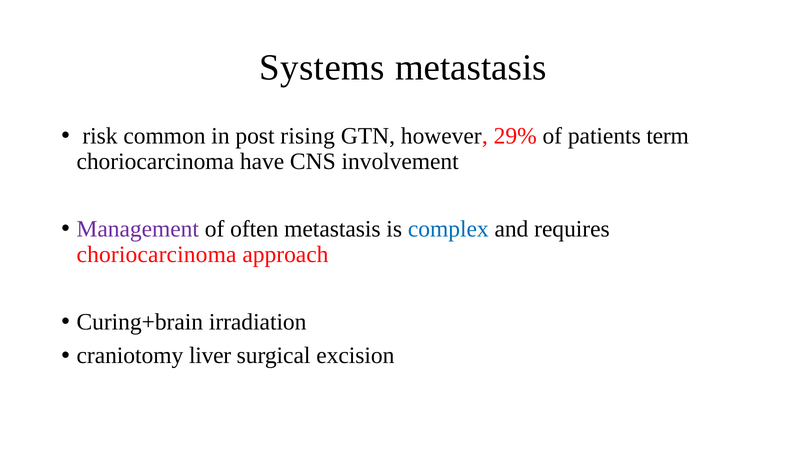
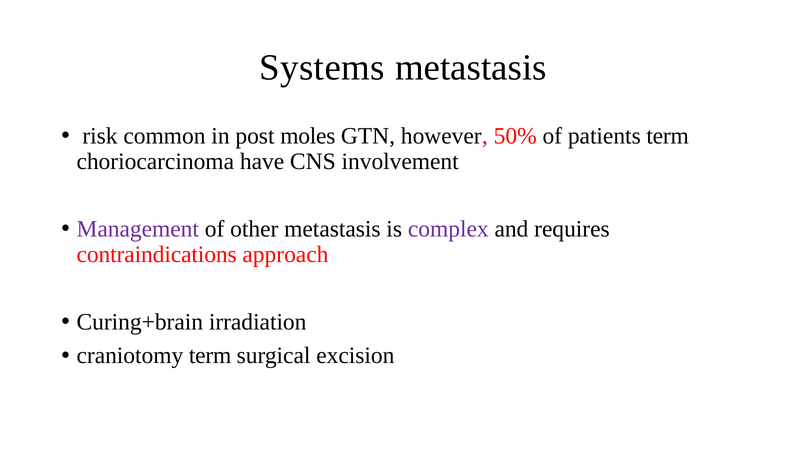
rising: rising -> moles (308, 136)
29%: 29% -> 50% (515, 136)
often: often -> other (254, 229)
complex colour: blue -> purple (448, 229)
choriocarcinoma: choriocarcinoma -> contraindications (157, 255)
craniotomy liver: liver -> term (210, 356)
